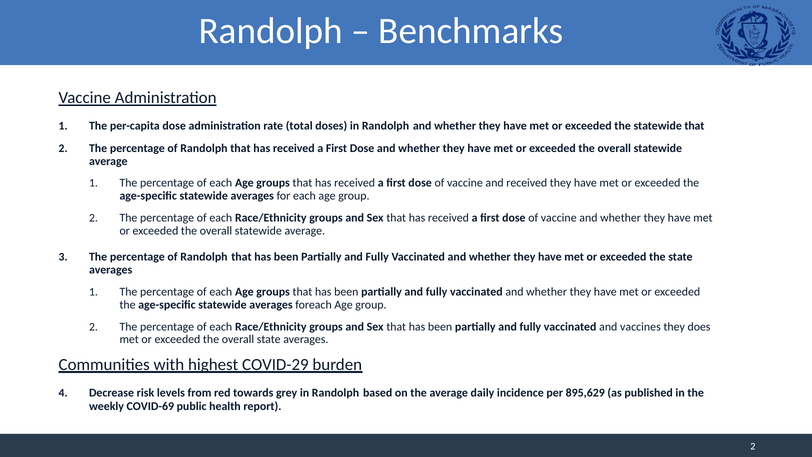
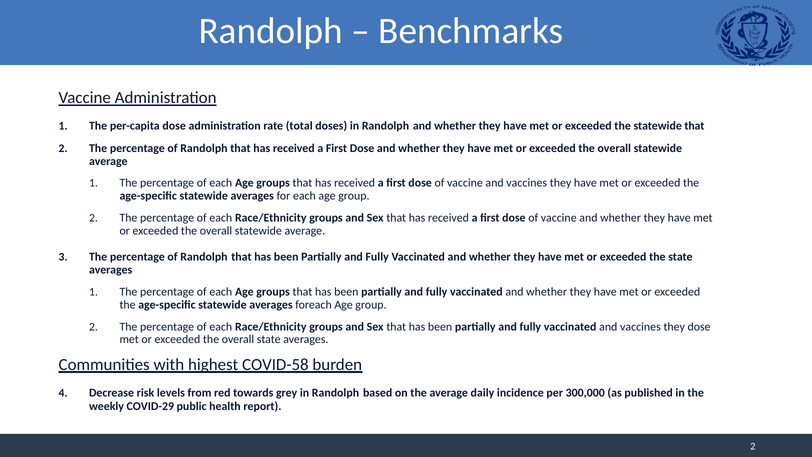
vaccine and received: received -> vaccines (527, 183)
they does: does -> dose (699, 326)
COVID-29: COVID-29 -> COVID-58 (275, 365)
895,629: 895,629 -> 300,000 (585, 393)
COVID-69: COVID-69 -> COVID-29 (150, 406)
